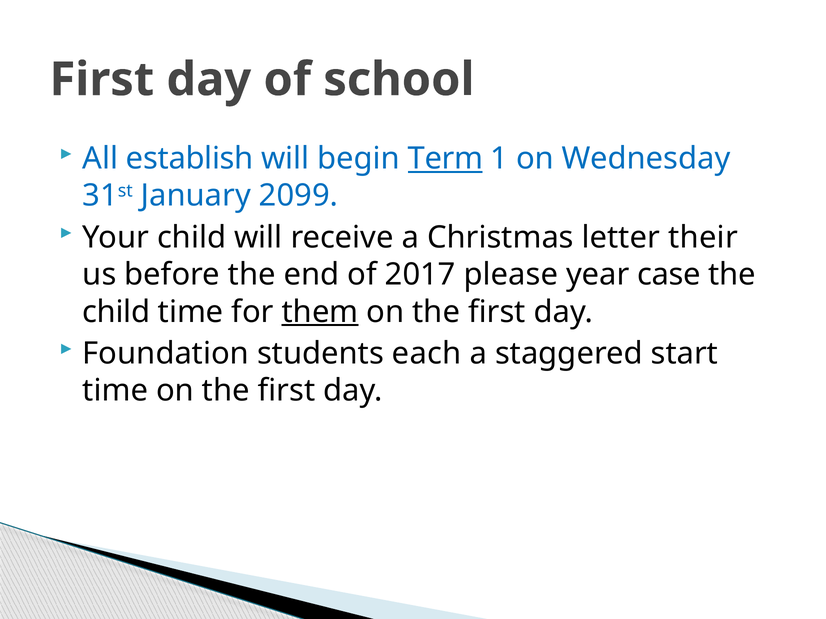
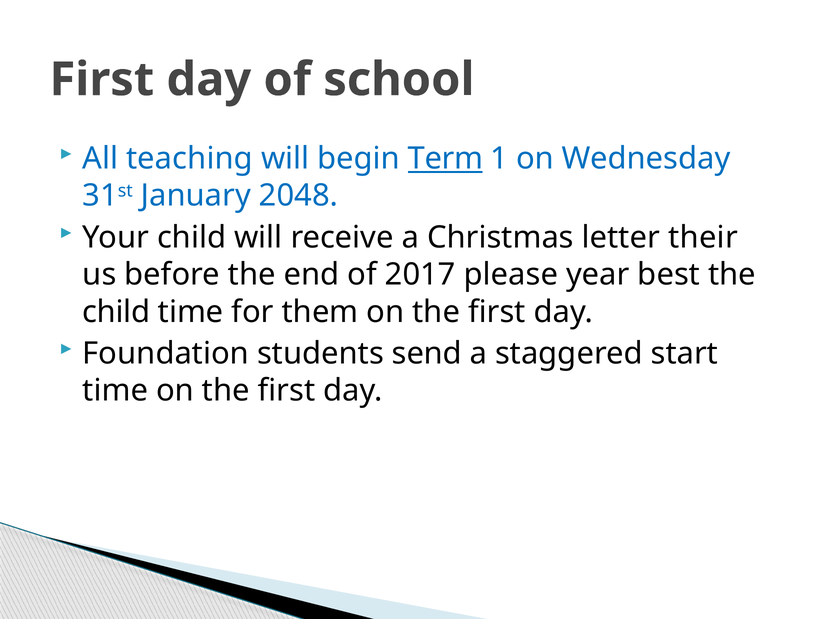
establish: establish -> teaching (190, 159)
2099: 2099 -> 2048 (299, 196)
case: case -> best (669, 275)
them underline: present -> none (320, 312)
each: each -> send (427, 354)
